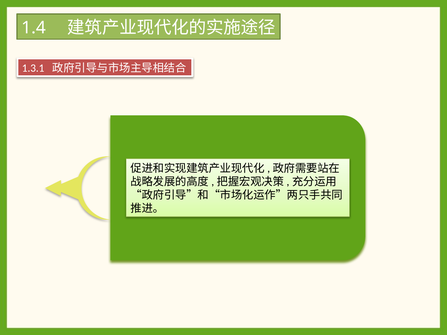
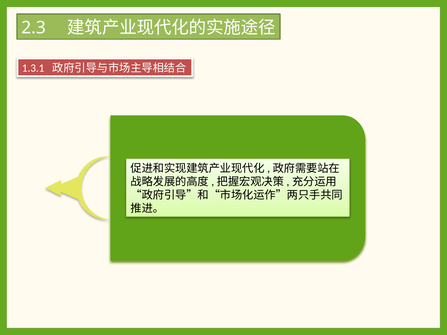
1.4: 1.4 -> 2.3 (34, 28)
